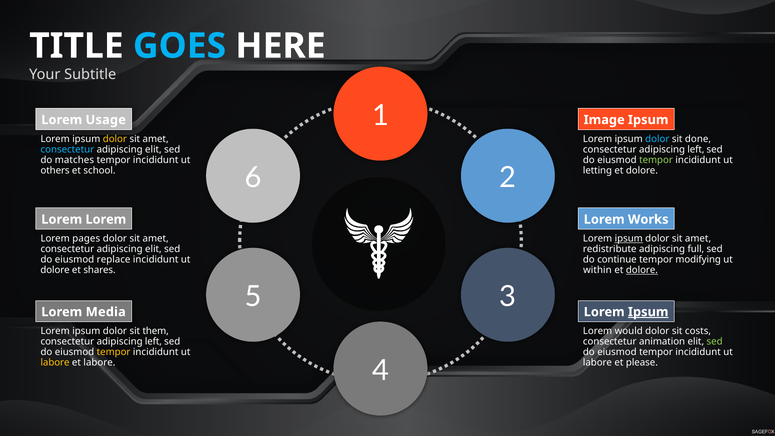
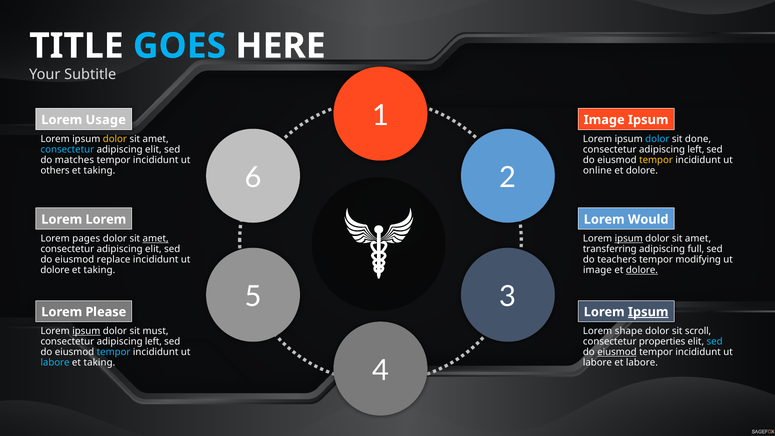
tempor colour: light green -> yellow (656, 160)
school: school -> taking (99, 170)
letting: letting -> online (597, 170)
Works: Works -> Would (648, 219)
amet underline: none -> present (156, 239)
redistribute: redistribute -> transferring (610, 249)
continue: continue -> teachers (617, 260)
shares: shares -> taking (99, 270)
within: within -> image (597, 270)
Media: Media -> Please (106, 312)
ipsum underline: none -> present (86, 331)
them: them -> must (156, 331)
would: would -> shape (629, 331)
costs: costs -> scroll (698, 331)
animation: animation -> properties (662, 342)
sed colour: light green -> light blue (715, 342)
tempor colour: yellow -> light blue (114, 352)
eiusmod underline: none -> present (617, 352)
labore colour: yellow -> light blue (55, 363)
labore: labore -> taking (99, 363)
et please: please -> labore (642, 363)
